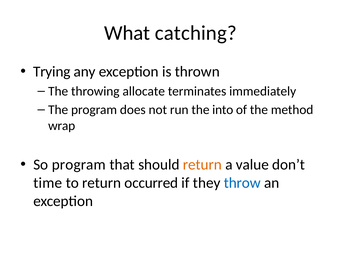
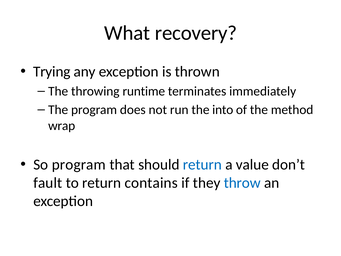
catching: catching -> recovery (196, 33)
allocate: allocate -> runtime (144, 91)
return colour: orange -> blue (202, 164)
time: time -> fault (48, 183)
occurred: occurred -> contains (151, 183)
